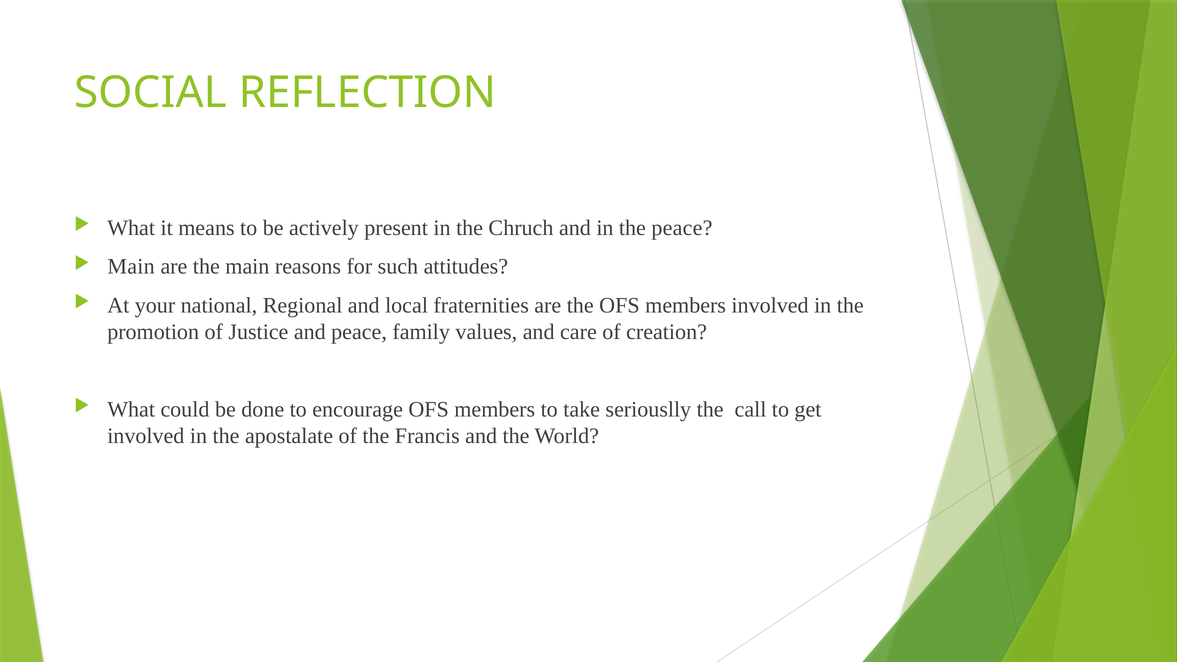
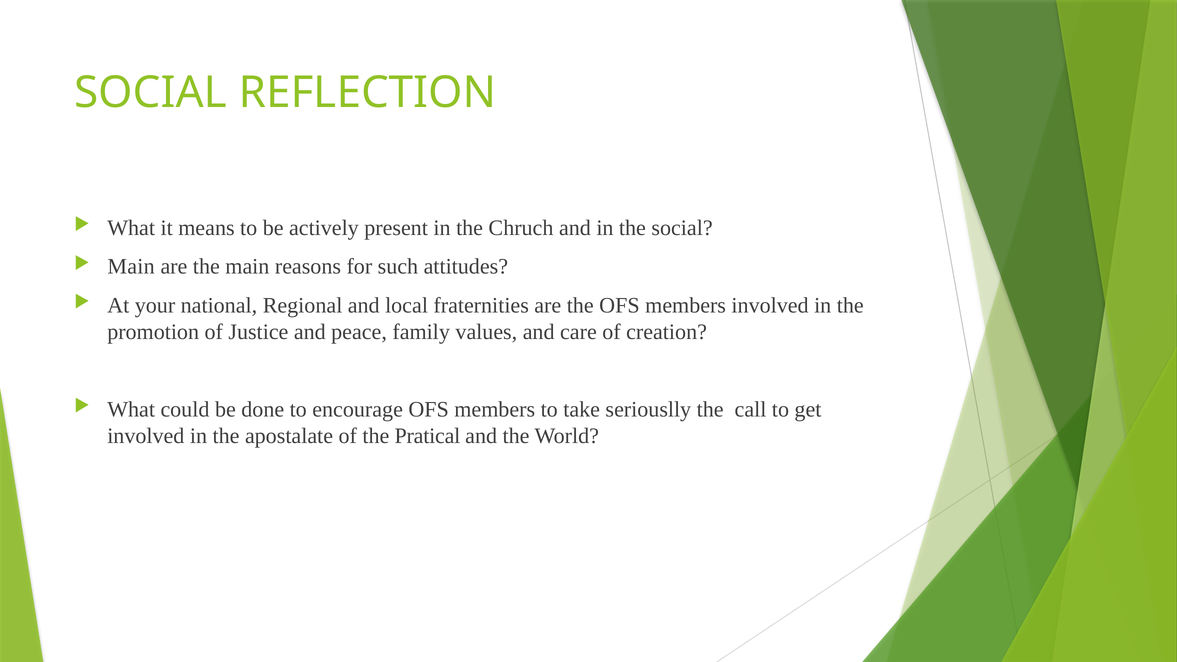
the peace: peace -> social (682, 228)
Francis: Francis -> Pratical (427, 436)
